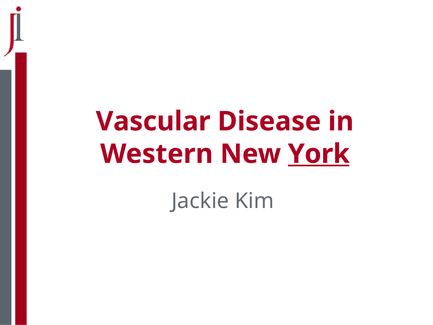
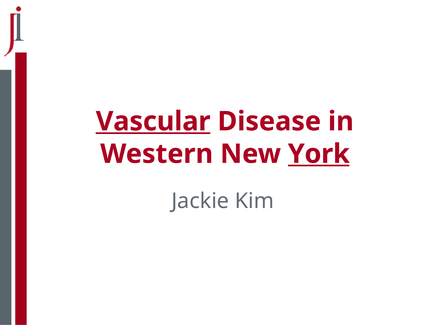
Vascular underline: none -> present (153, 121)
